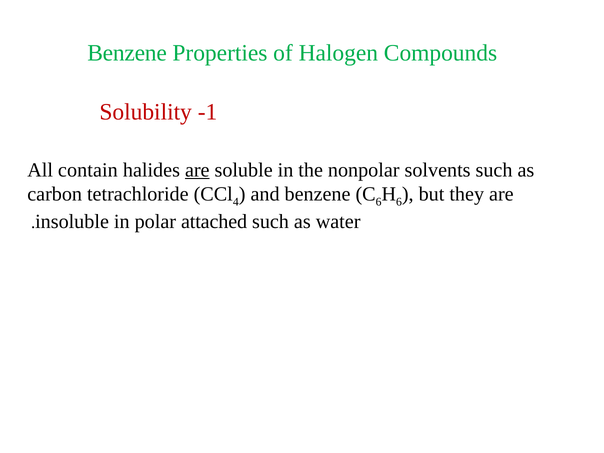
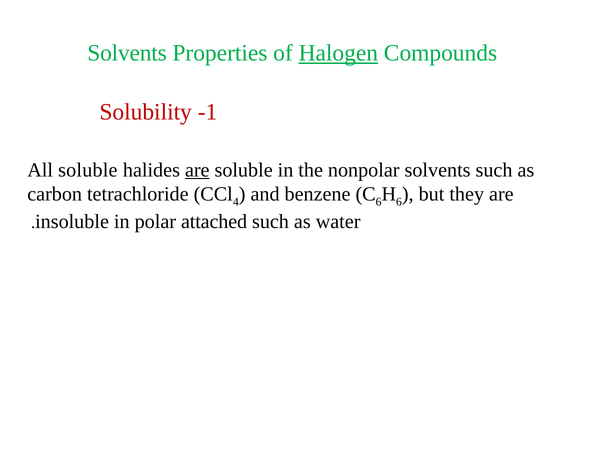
Benzene: Benzene -> Solvents (127, 53)
Halogen underline: none -> present (338, 53)
All contain: contain -> soluble (88, 170)
